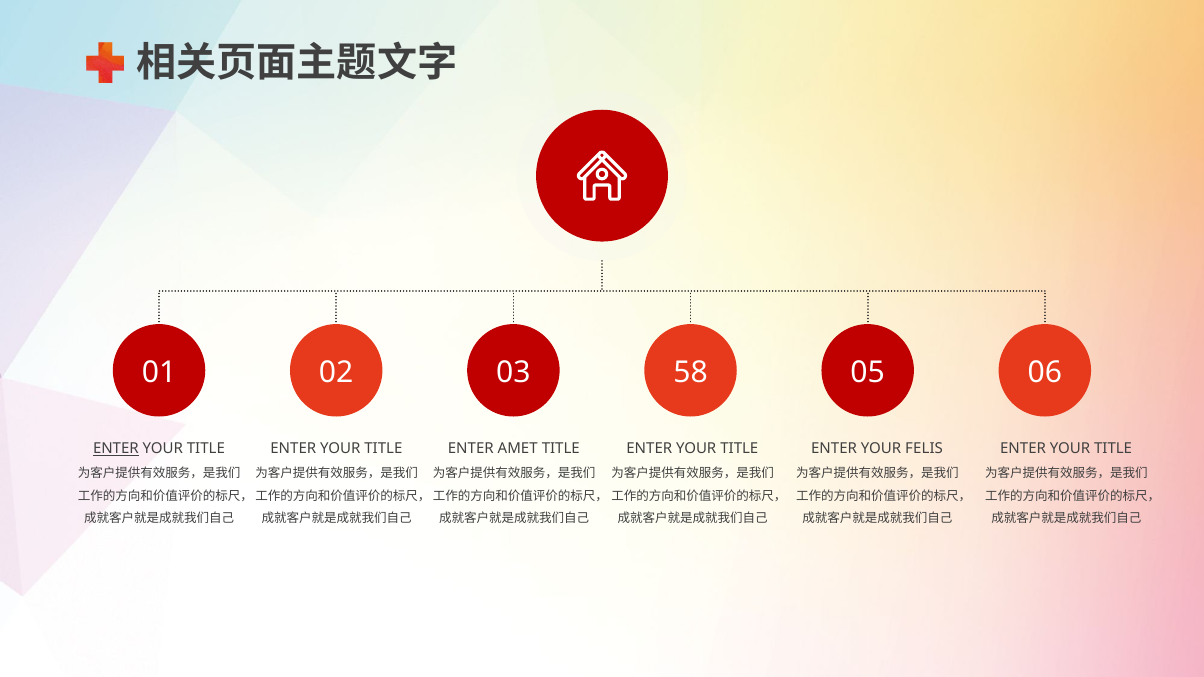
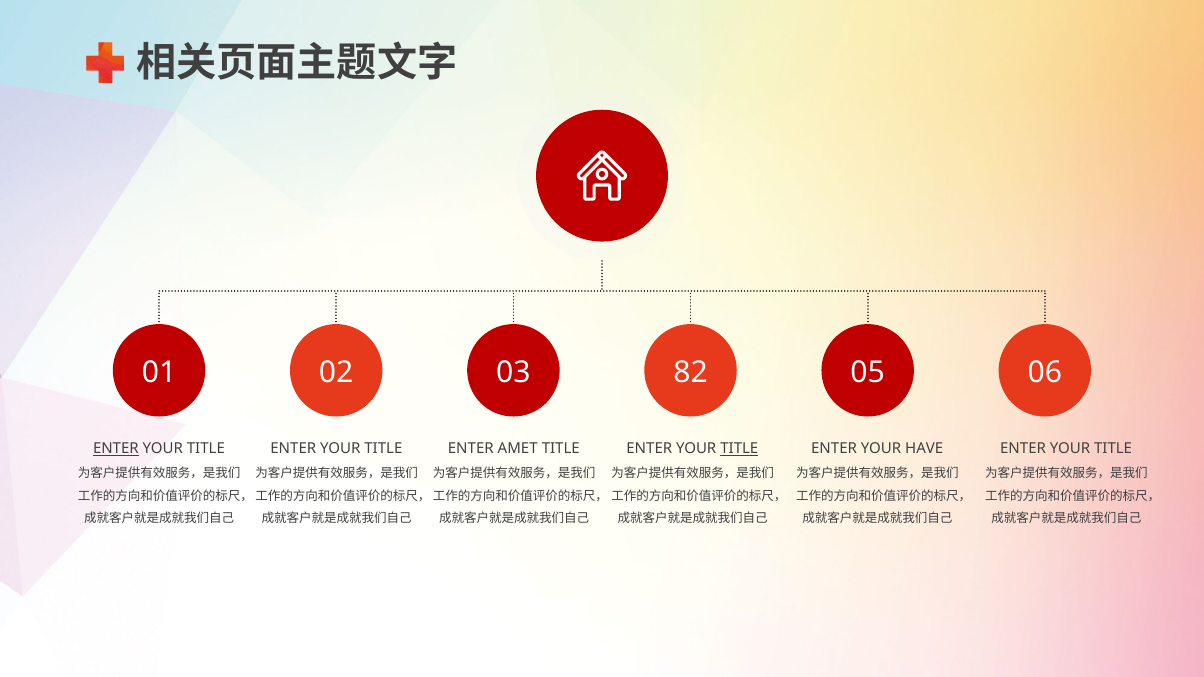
58: 58 -> 82 (691, 373)
TITLE underline: none -> present (739, 449)
FELIS: FELIS -> HAVE (924, 449)
